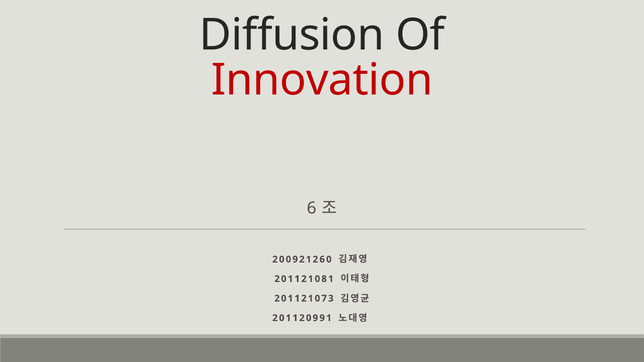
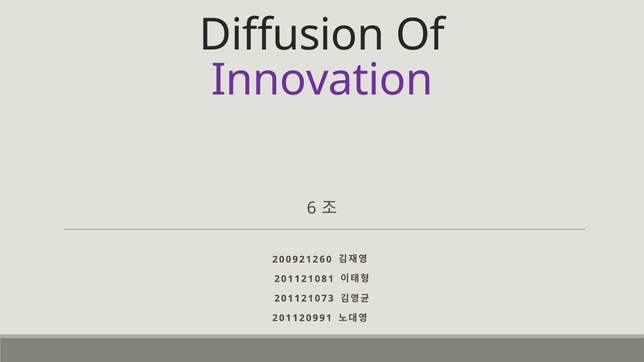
Innovation colour: red -> purple (322, 80)
